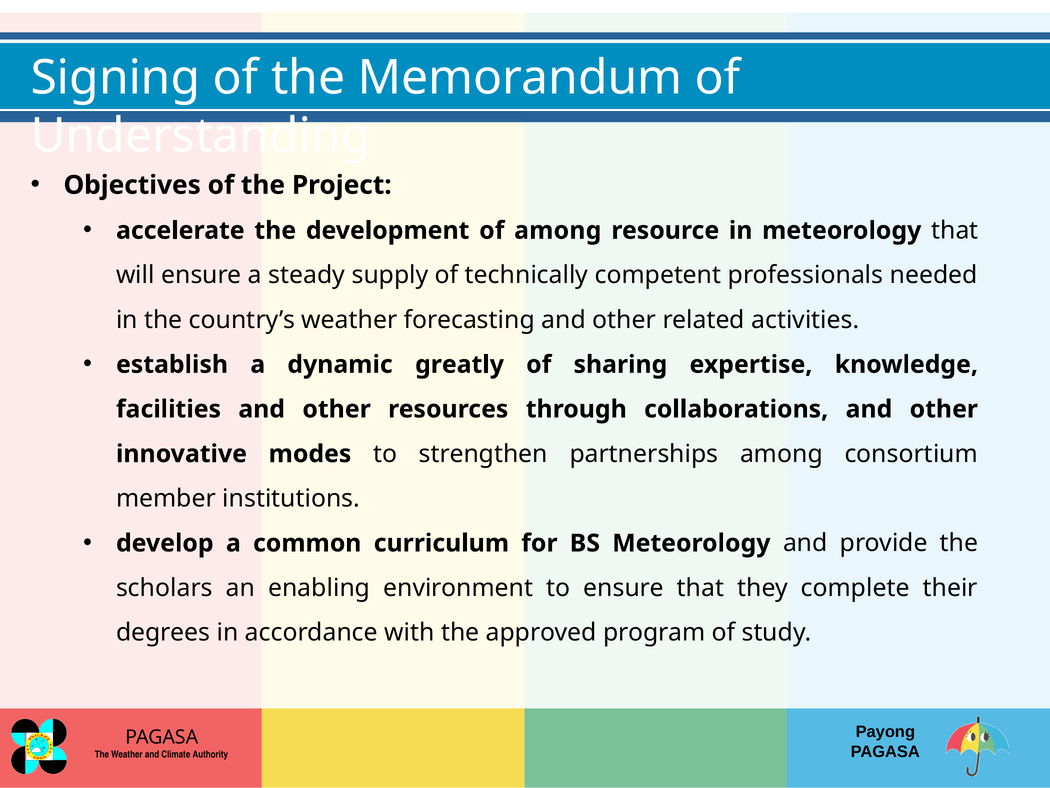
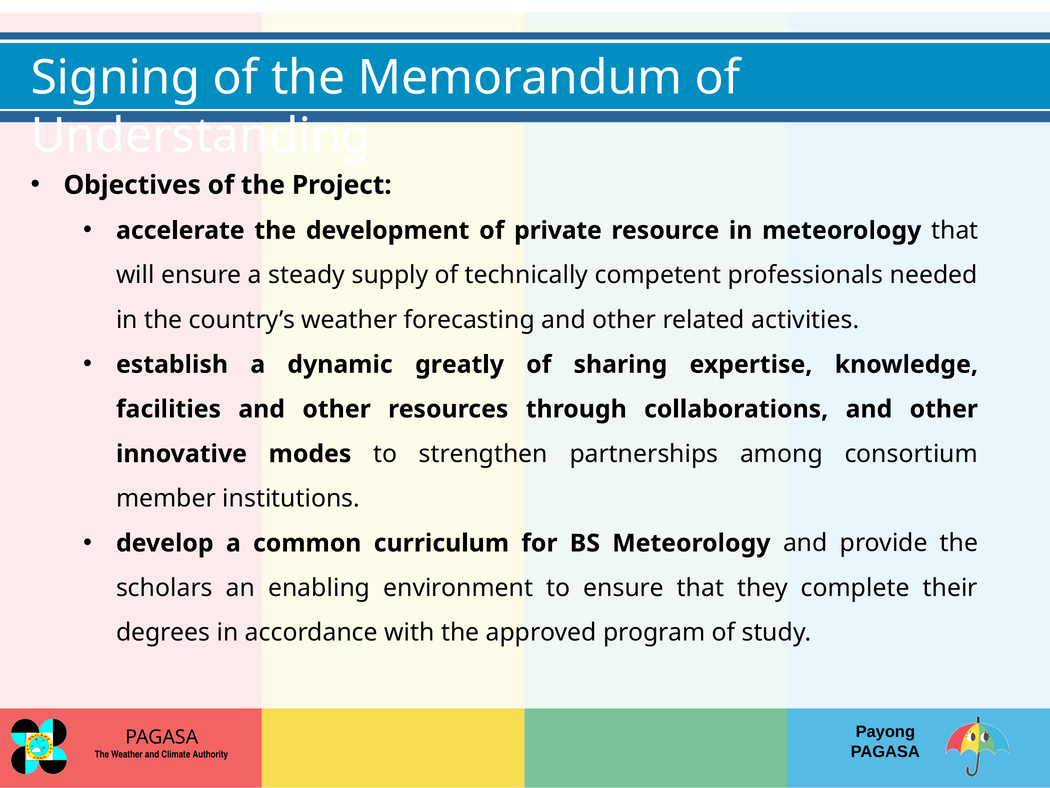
of among: among -> private (558, 230)
